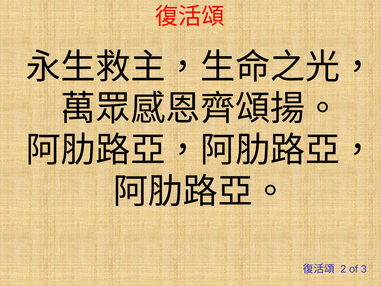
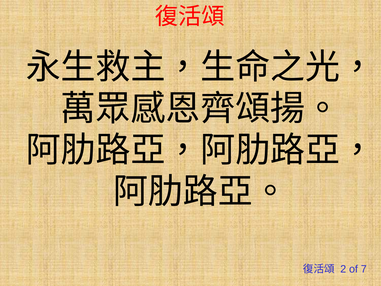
3: 3 -> 7 (364, 269)
